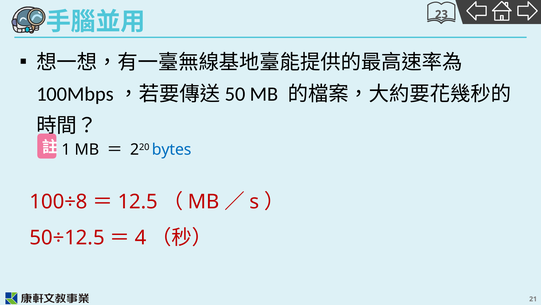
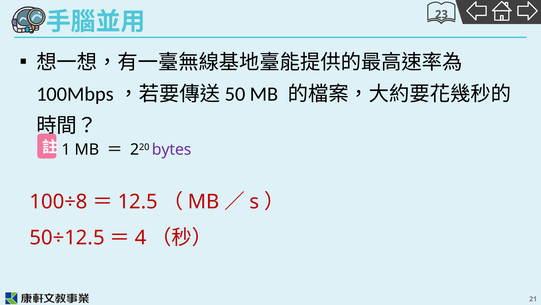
bytes colour: blue -> purple (172, 149)
